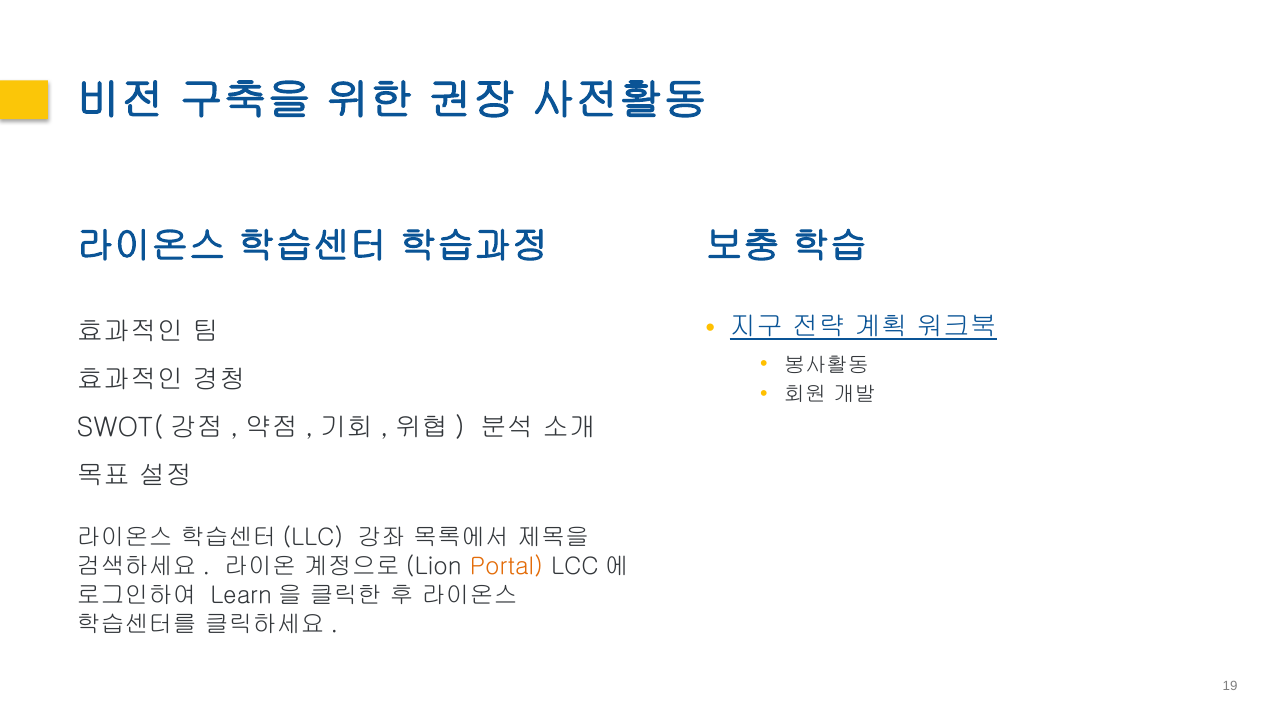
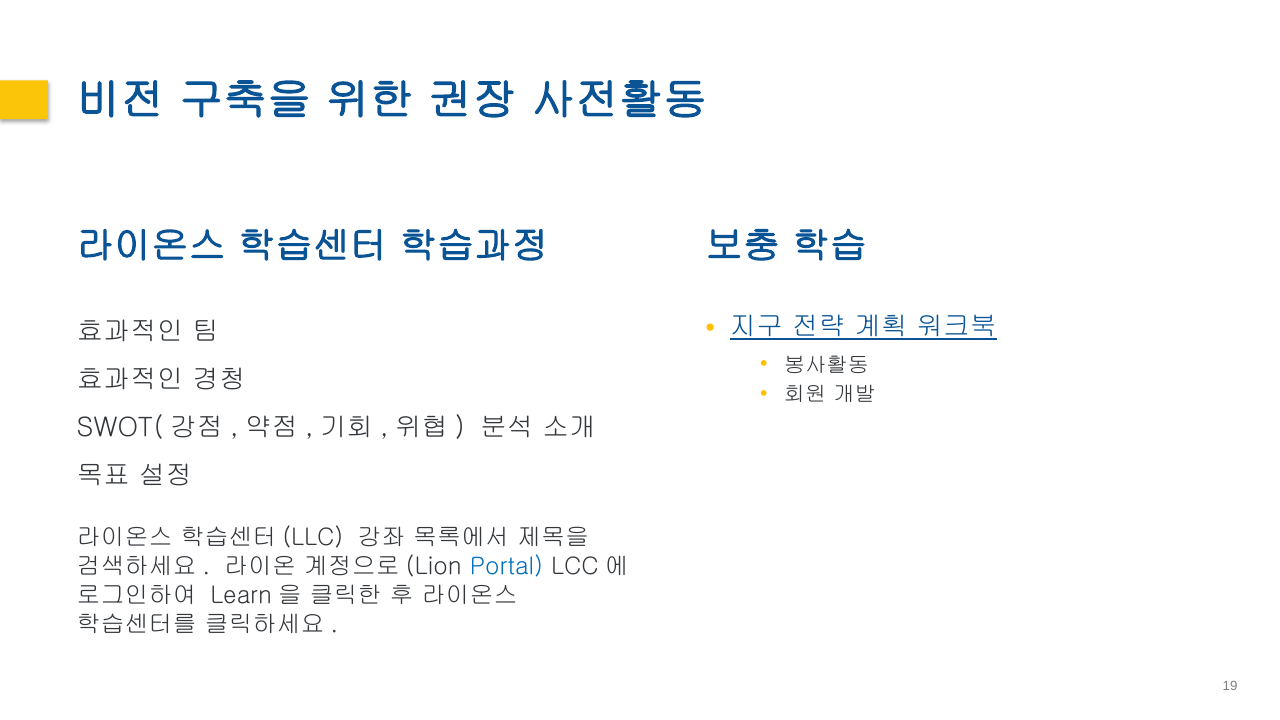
Portal colour: orange -> blue (507, 567)
